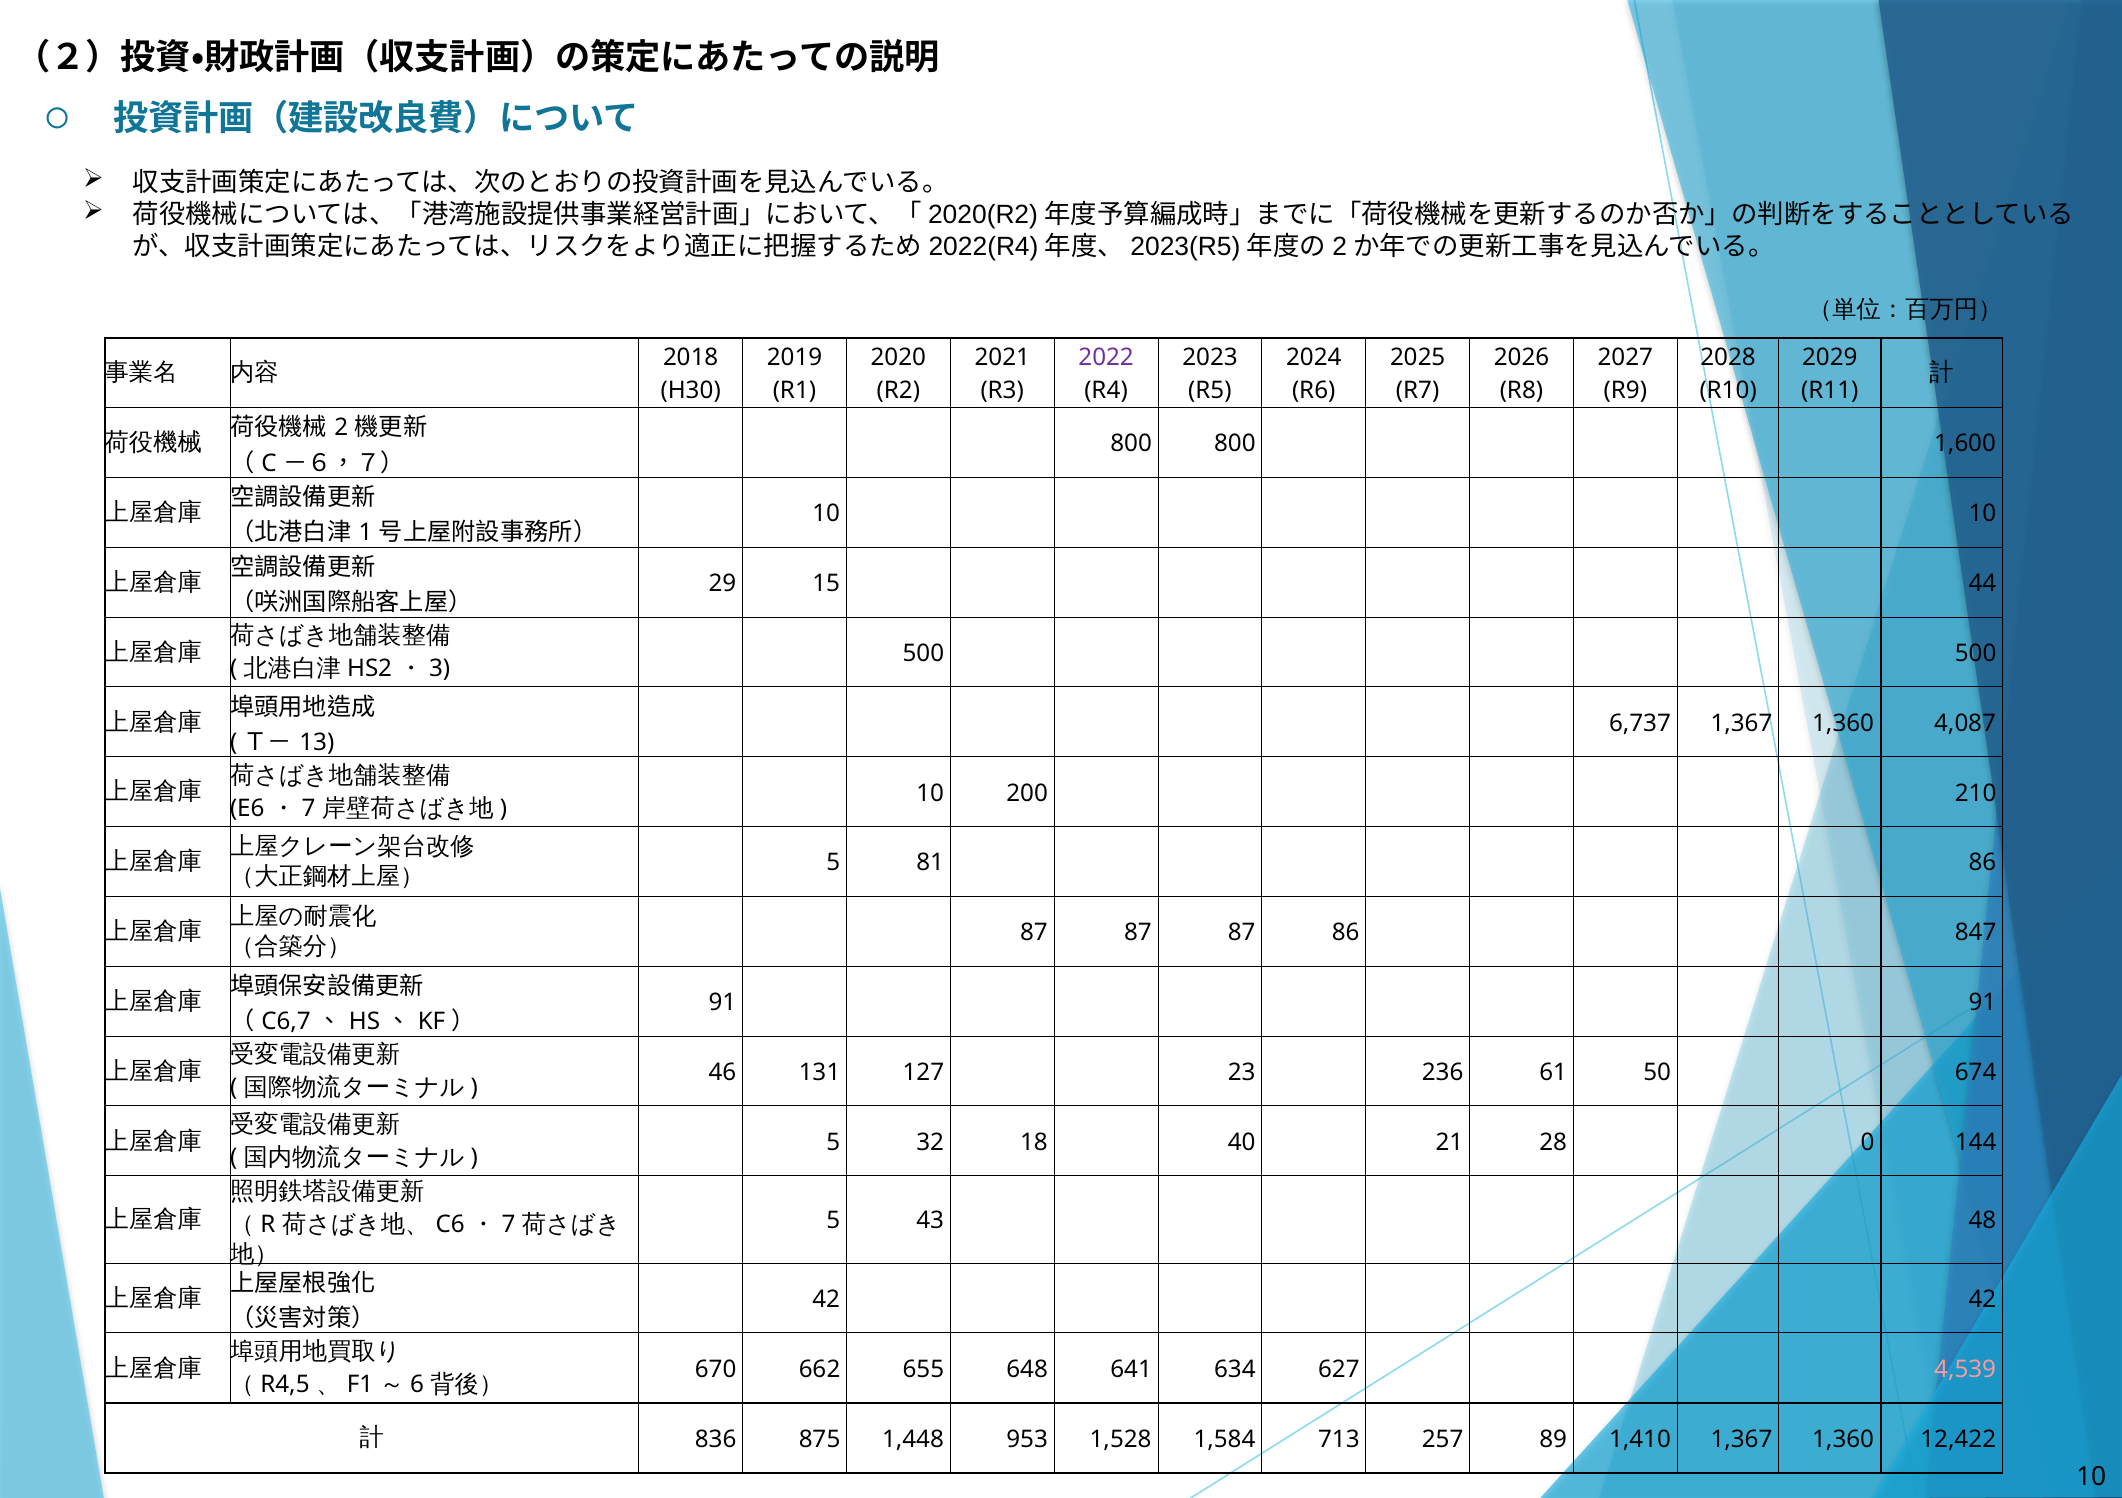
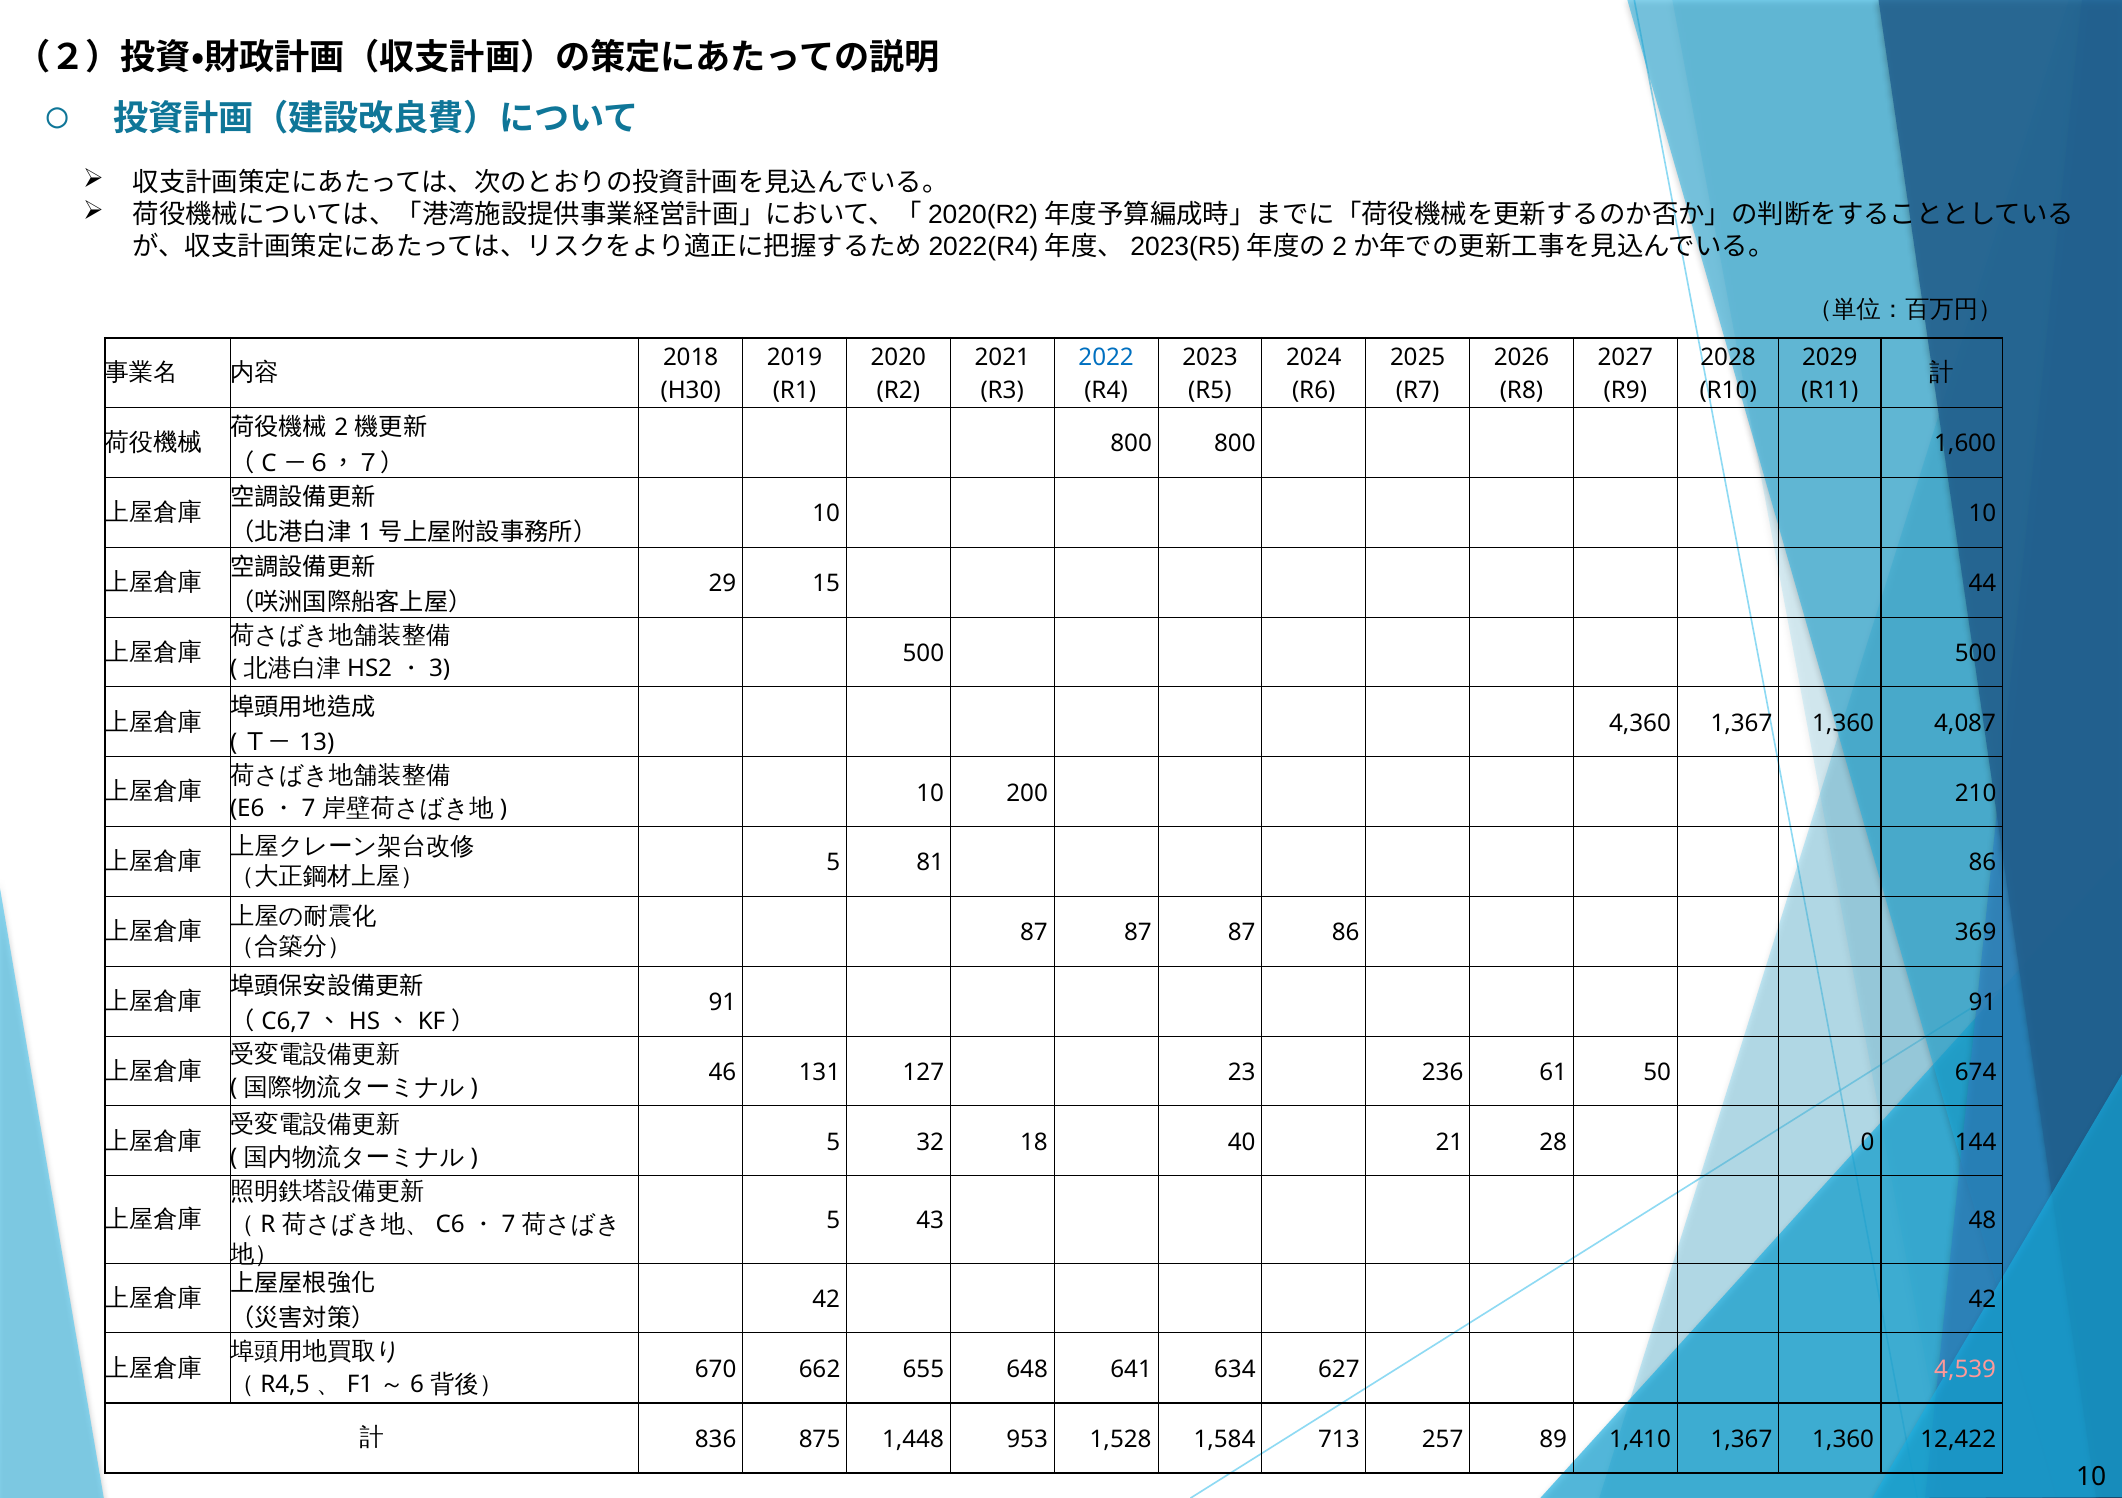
2022 colour: purple -> blue (1106, 358)
6,737: 6,737 -> 4,360 (1640, 723)
847: 847 -> 369 (1976, 933)
